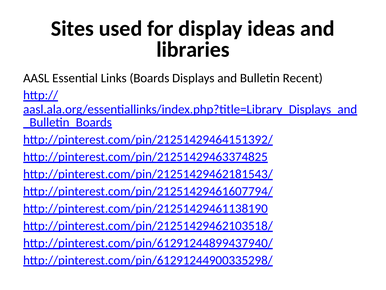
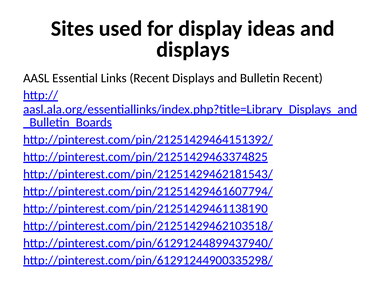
libraries: libraries -> displays (193, 50)
Links Boards: Boards -> Recent (149, 78)
